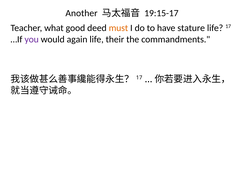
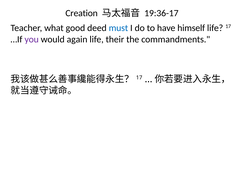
Another: Another -> Creation (82, 13)
19:15-17: 19:15-17 -> 19:36-17 (161, 13)
must colour: orange -> blue (118, 28)
stature: stature -> himself (191, 28)
